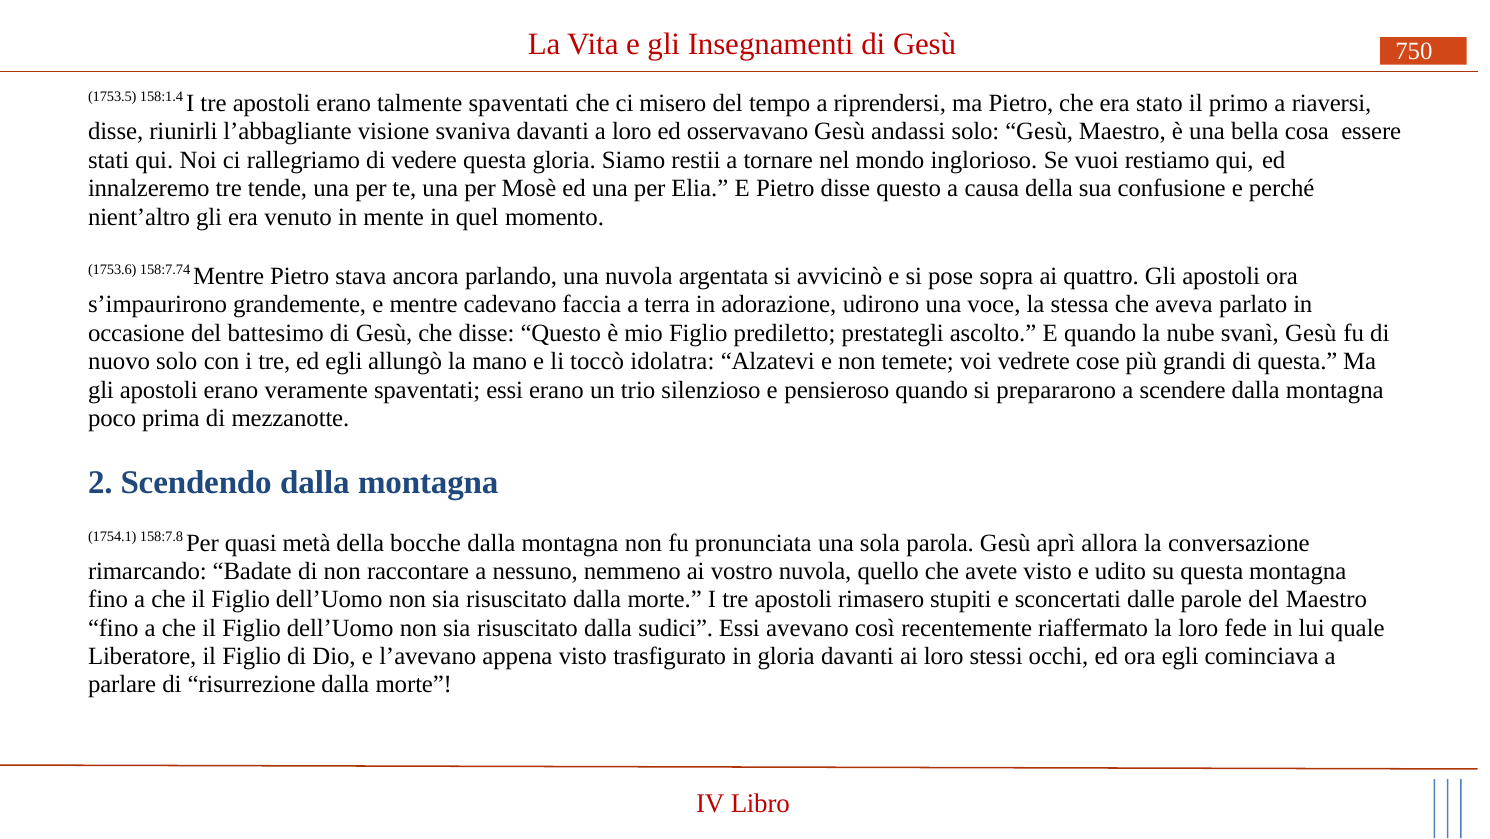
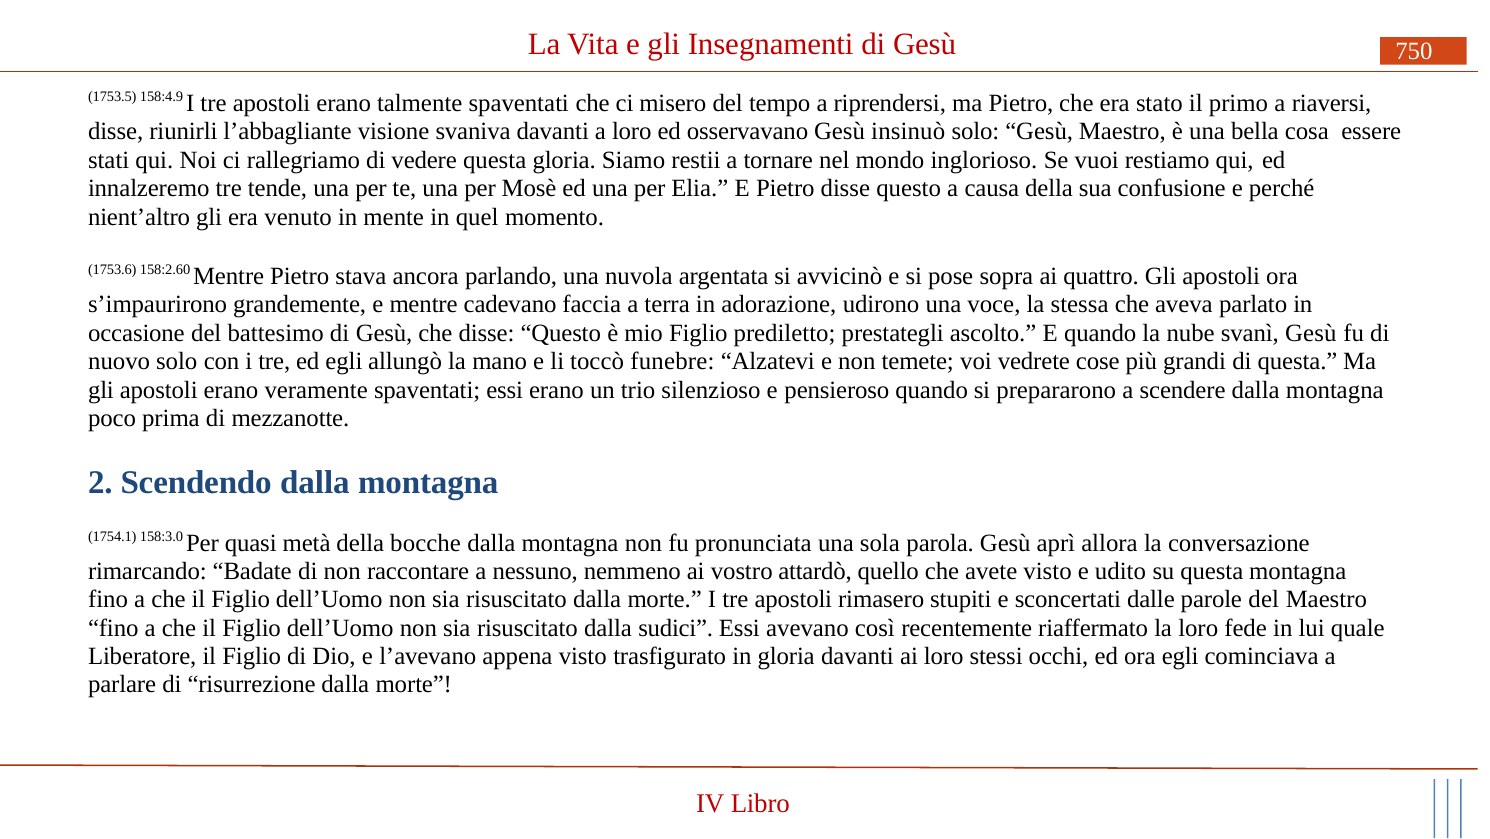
158:1.4: 158:1.4 -> 158:4.9 (162, 97)
andassi: andassi -> insinuò (908, 132)
158:7.74: 158:7.74 -> 158:2.60 (165, 270)
idolatra: idolatra -> funebre (672, 362)
158:7.8: 158:7.8 -> 158:3.0 (162, 537)
vostro nuvola: nuvola -> attardò (815, 571)
